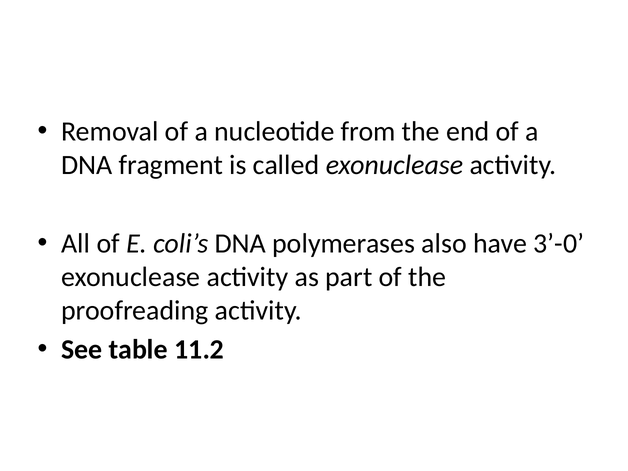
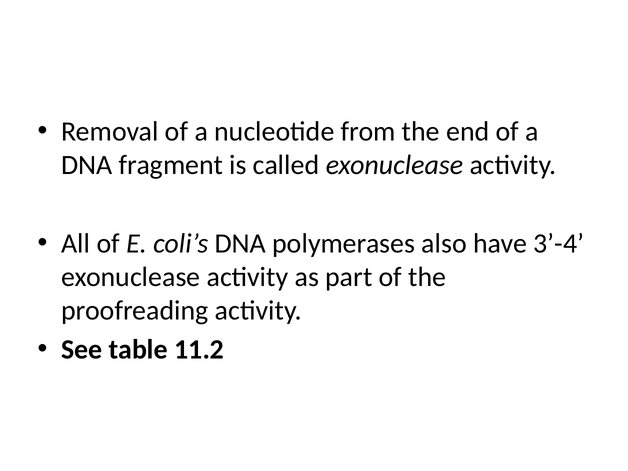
3’-0: 3’-0 -> 3’-4 (559, 243)
